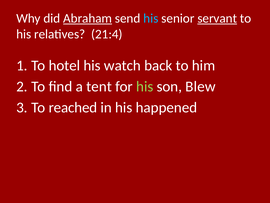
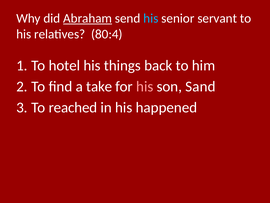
servant underline: present -> none (217, 18)
21:4: 21:4 -> 80:4 (107, 34)
watch: watch -> things (122, 65)
tent: tent -> take (99, 86)
his colour: light green -> pink (145, 86)
Blew: Blew -> Sand (200, 86)
